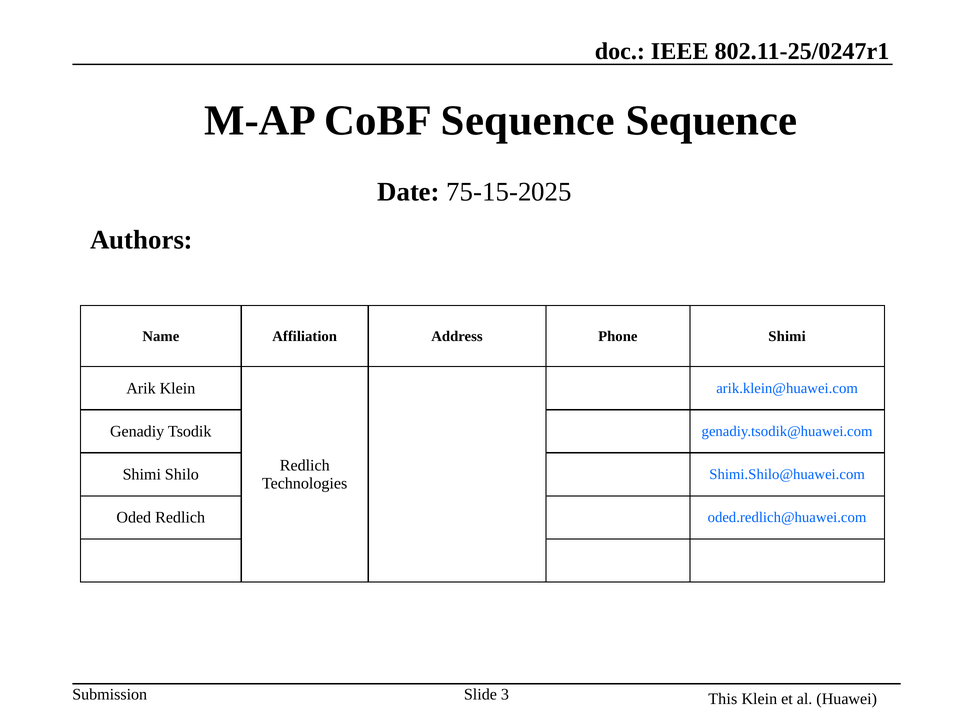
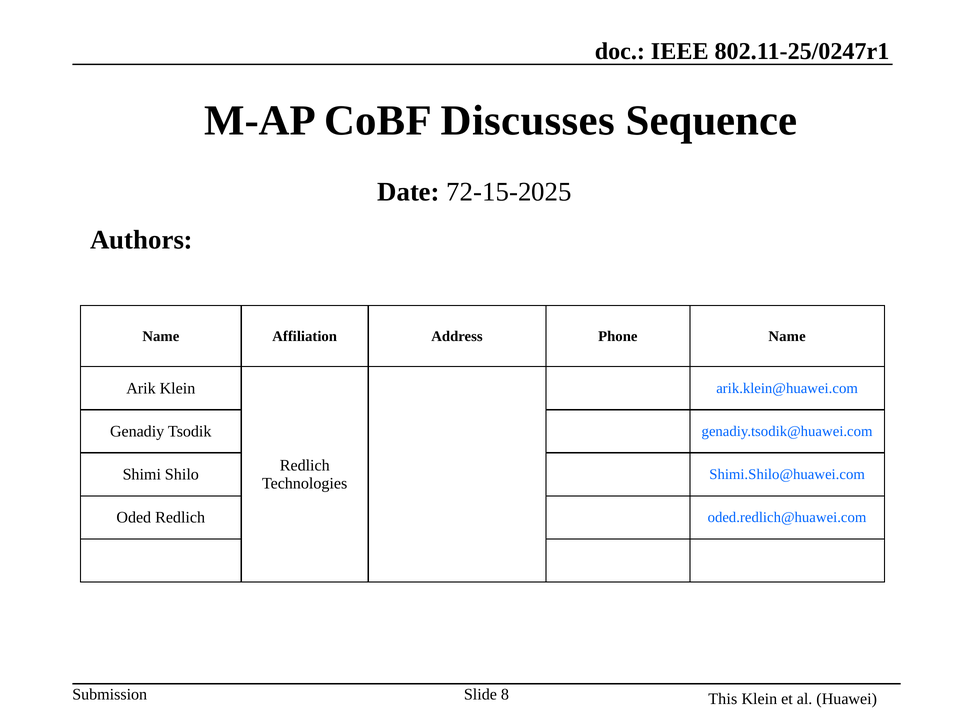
CoBF Sequence: Sequence -> Discusses (528, 121)
75-15-2025: 75-15-2025 -> 72-15-2025 (509, 192)
Phone Shimi: Shimi -> Name (787, 336)
3: 3 -> 8 (505, 694)
